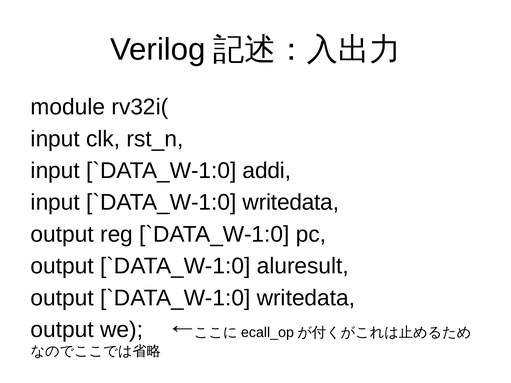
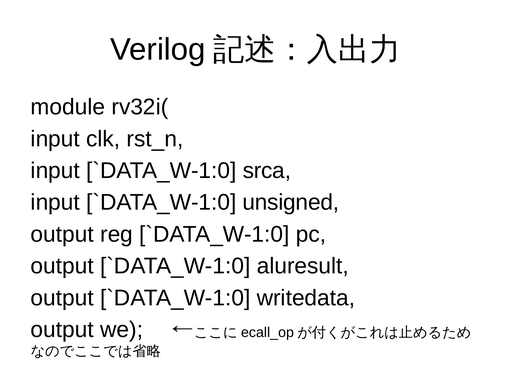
addi: addi -> srca (267, 171)
writedata: writedata -> unsigned (291, 203)
